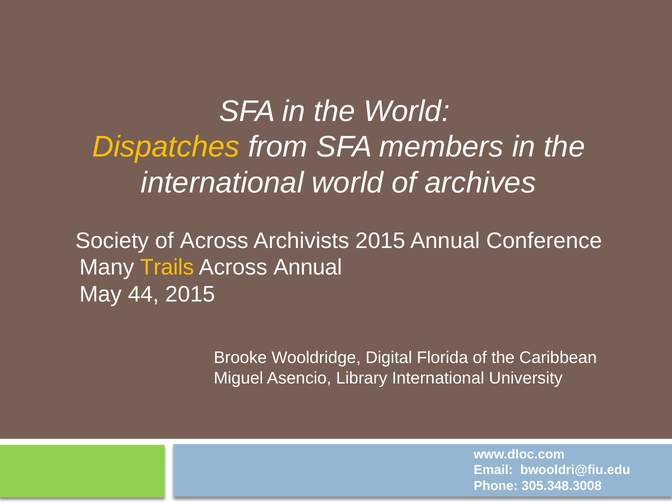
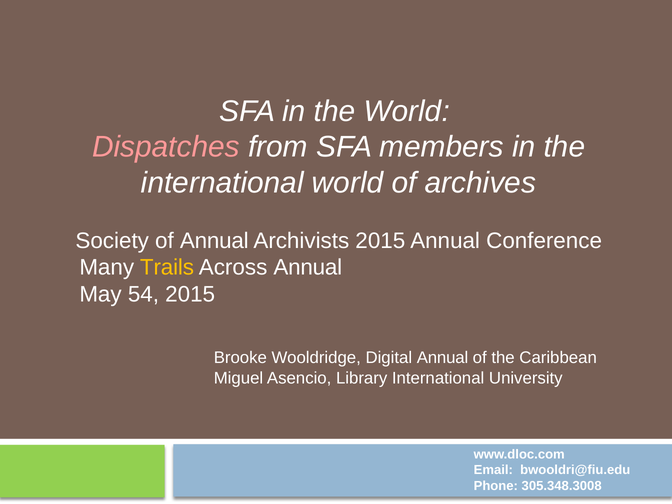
Dispatches colour: yellow -> pink (166, 147)
of Across: Across -> Annual (214, 241)
44: 44 -> 54 (143, 294)
Digital Florida: Florida -> Annual (443, 358)
